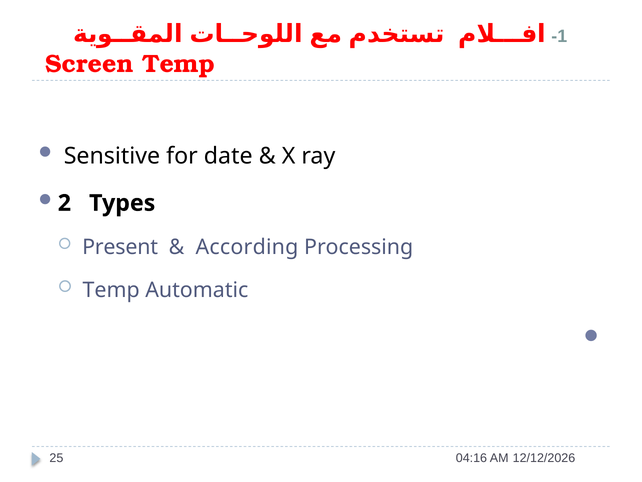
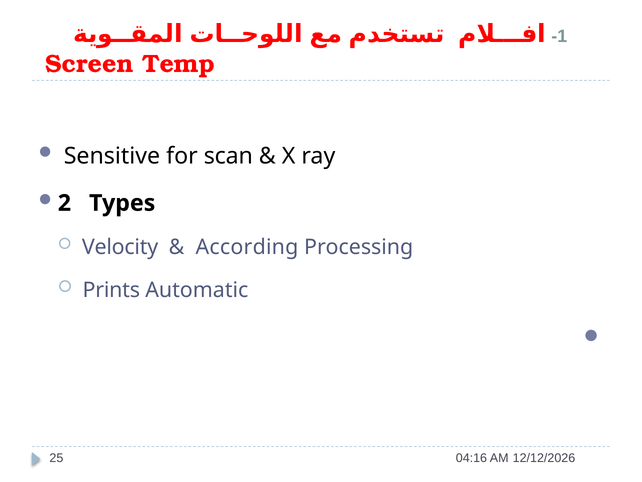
date: date -> scan (228, 156)
Present: Present -> Velocity (120, 247)
Temp: Temp -> Prints (111, 290)
